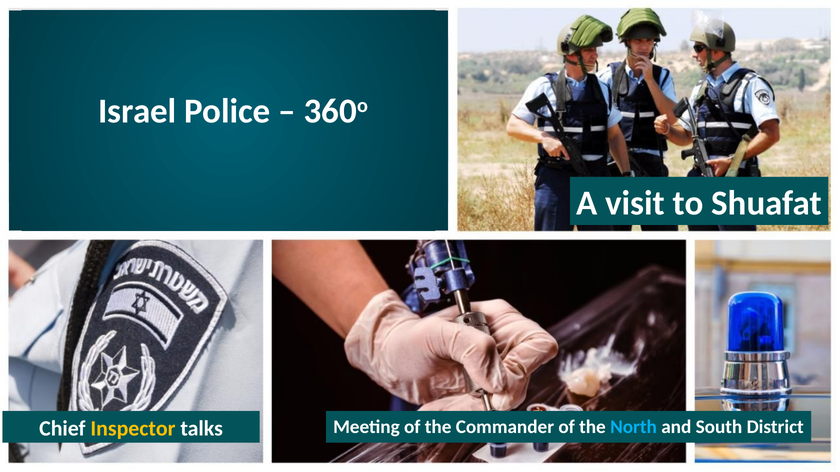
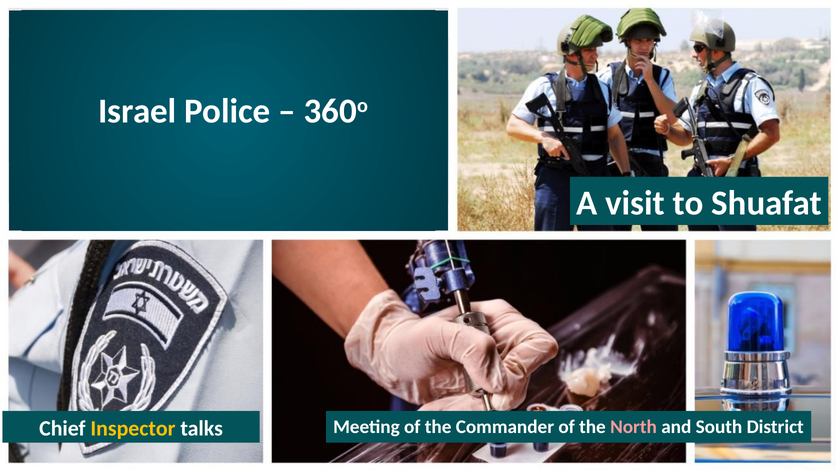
North colour: light blue -> pink (634, 427)
